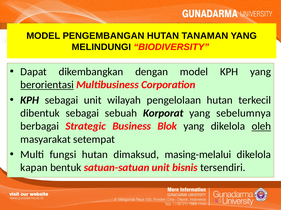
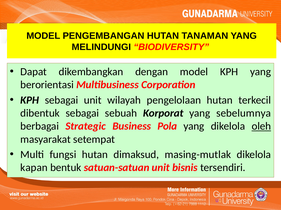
berorientasi underline: present -> none (47, 85)
Blok: Blok -> Pola (167, 127)
masing-melalui: masing-melalui -> masing-mutlak (198, 155)
